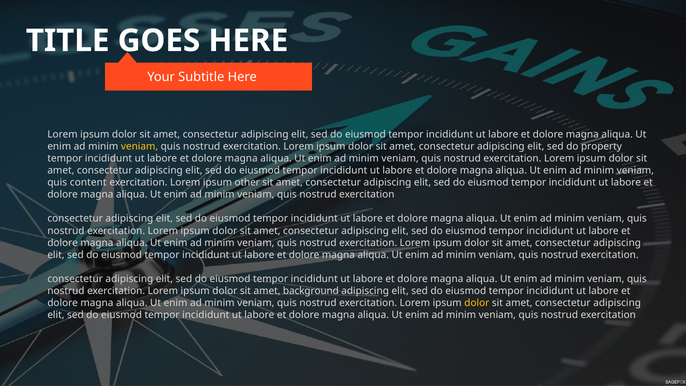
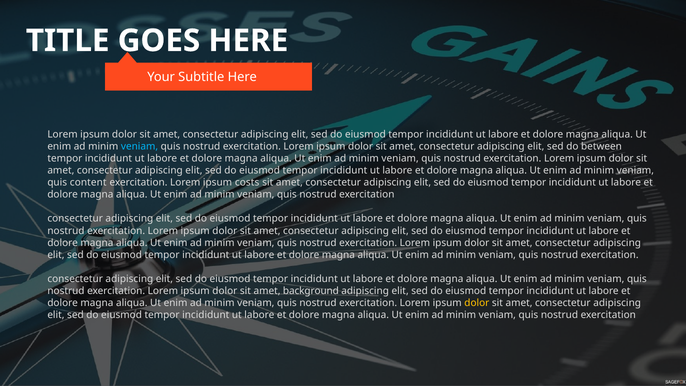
veniam colour: yellow -> light blue (140, 147)
property: property -> between (601, 147)
other: other -> costs (247, 183)
